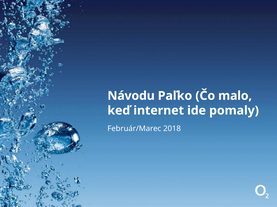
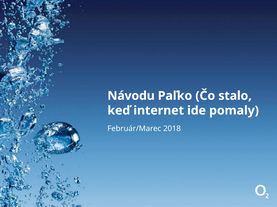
malo: malo -> stalo (235, 96)
